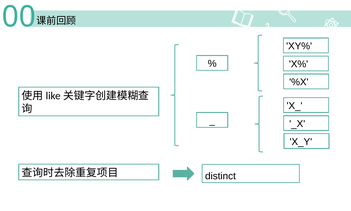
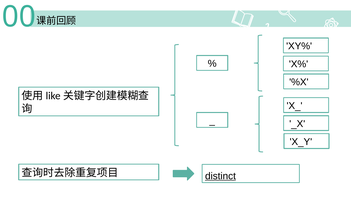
distinct underline: none -> present (220, 176)
